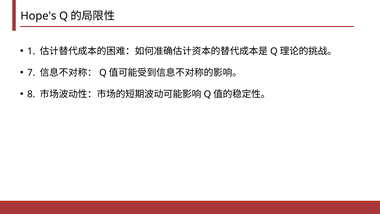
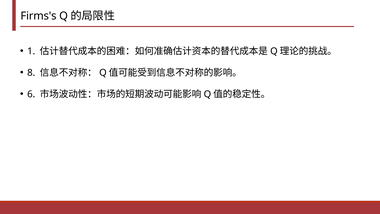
Hope's: Hope's -> Firms's (38, 16)
7: 7 -> 8 (31, 73)
8: 8 -> 6 (31, 94)
